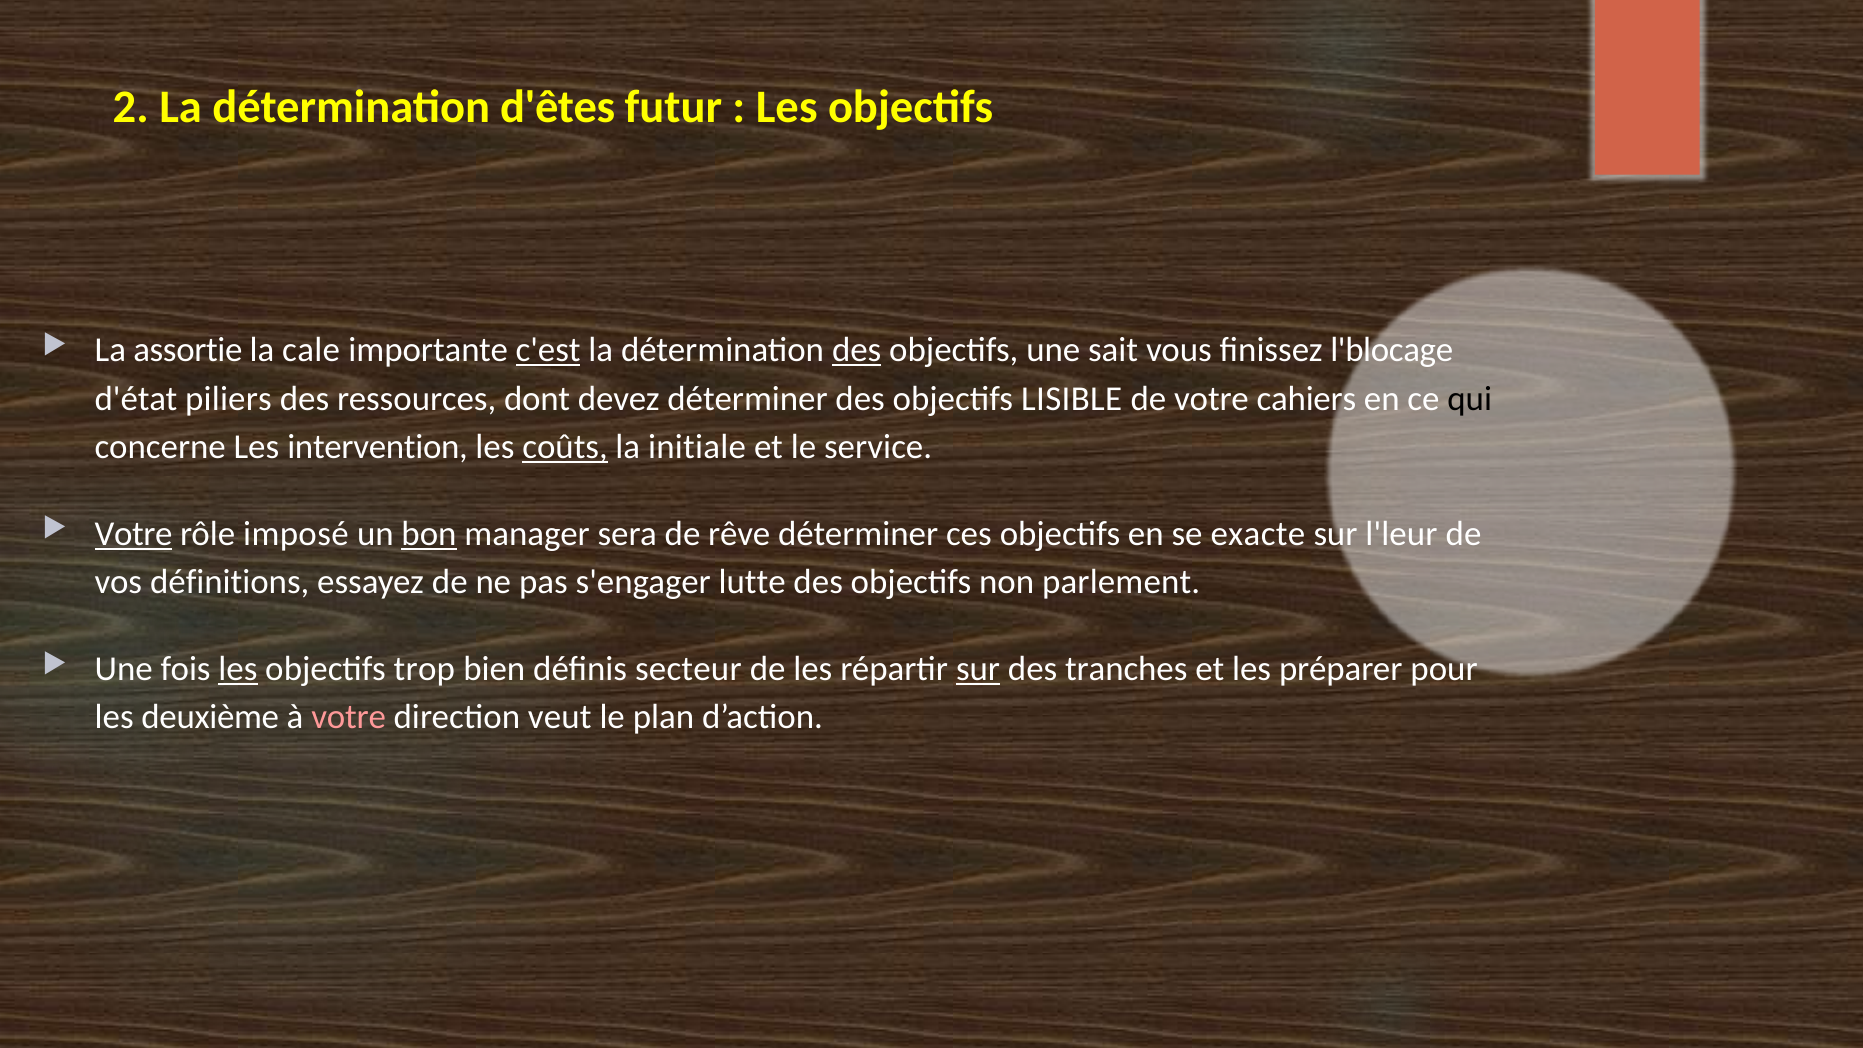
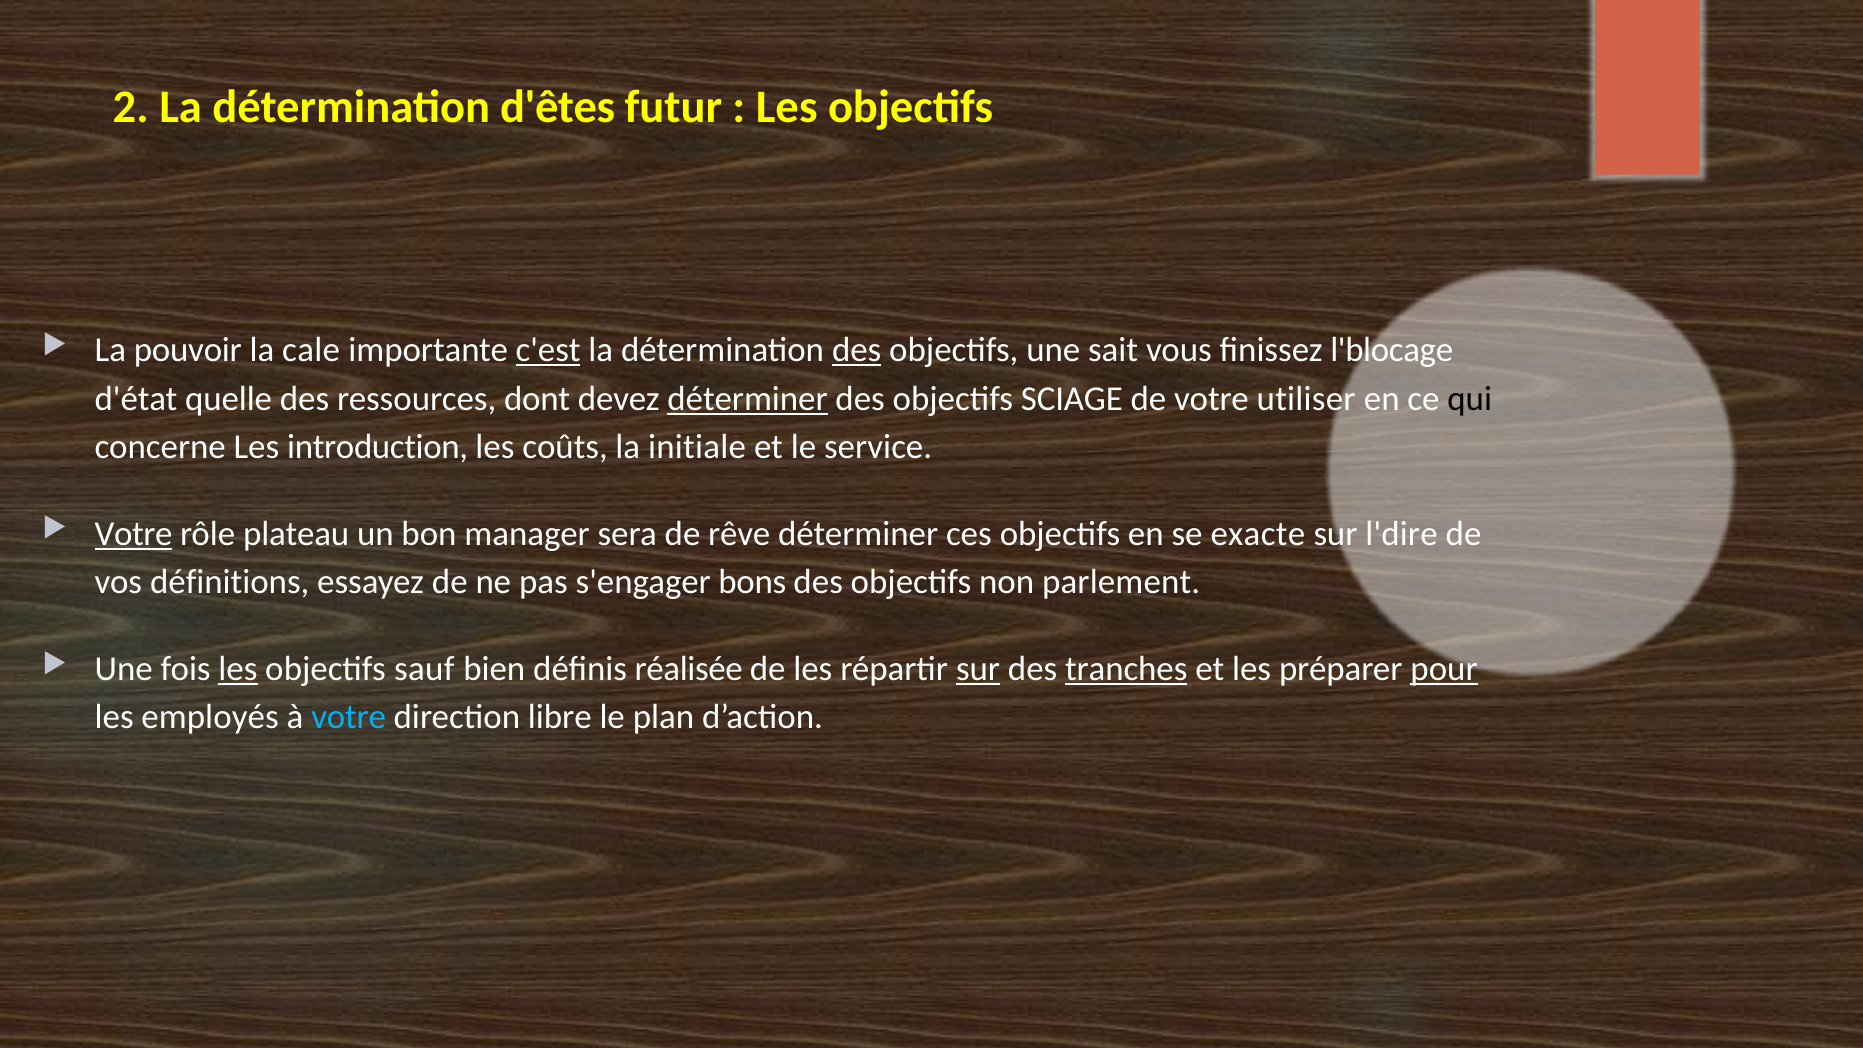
assortie: assortie -> pouvoir (188, 350)
piliers: piliers -> quelle (229, 399)
déterminer underline: none -> present (748, 399)
LISIBLE: LISIBLE -> SCIAGE (1072, 399)
cahiers: cahiers -> utiliser (1306, 399)
intervention: intervention -> introduction (378, 447)
coûts underline: present -> none (565, 447)
imposé: imposé -> plateau (296, 534)
bon underline: present -> none (429, 534)
l'leur: l'leur -> l'dire (1402, 534)
lutte: lutte -> bons (752, 582)
trop: trop -> sauf (424, 669)
secteur: secteur -> réalisée (689, 669)
tranches underline: none -> present (1126, 669)
pour underline: none -> present (1444, 669)
deuxième: deuxième -> employés (210, 717)
votre colour: pink -> light blue (349, 717)
veut: veut -> libre (560, 717)
